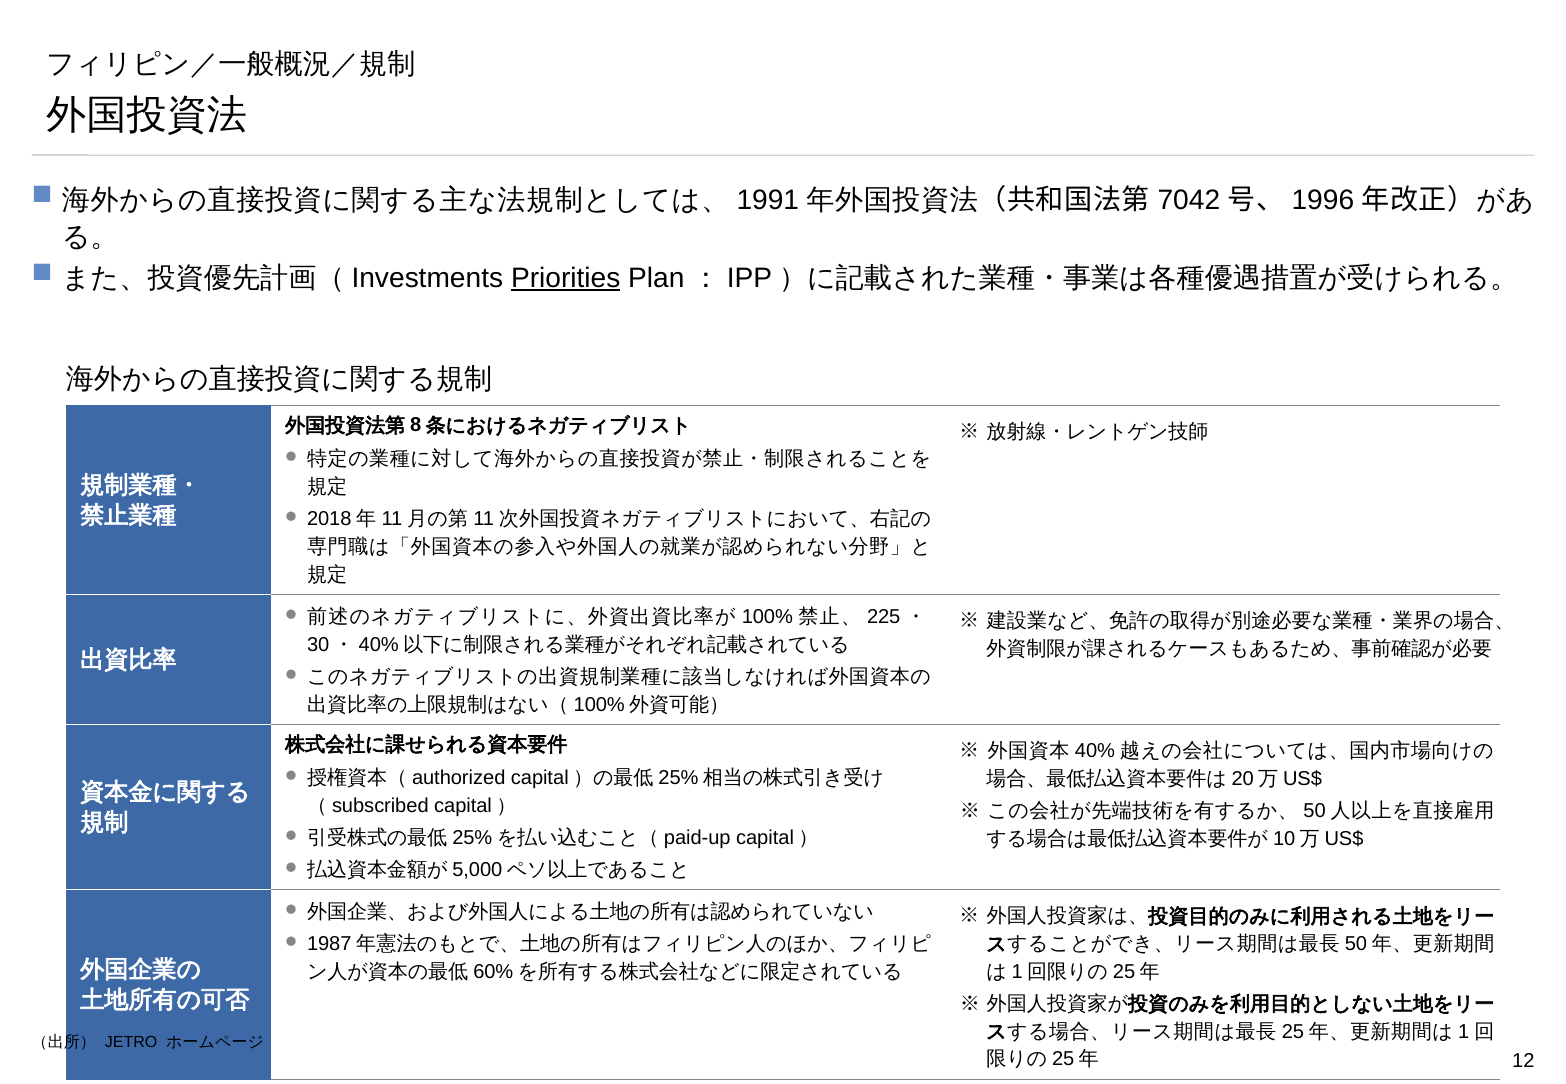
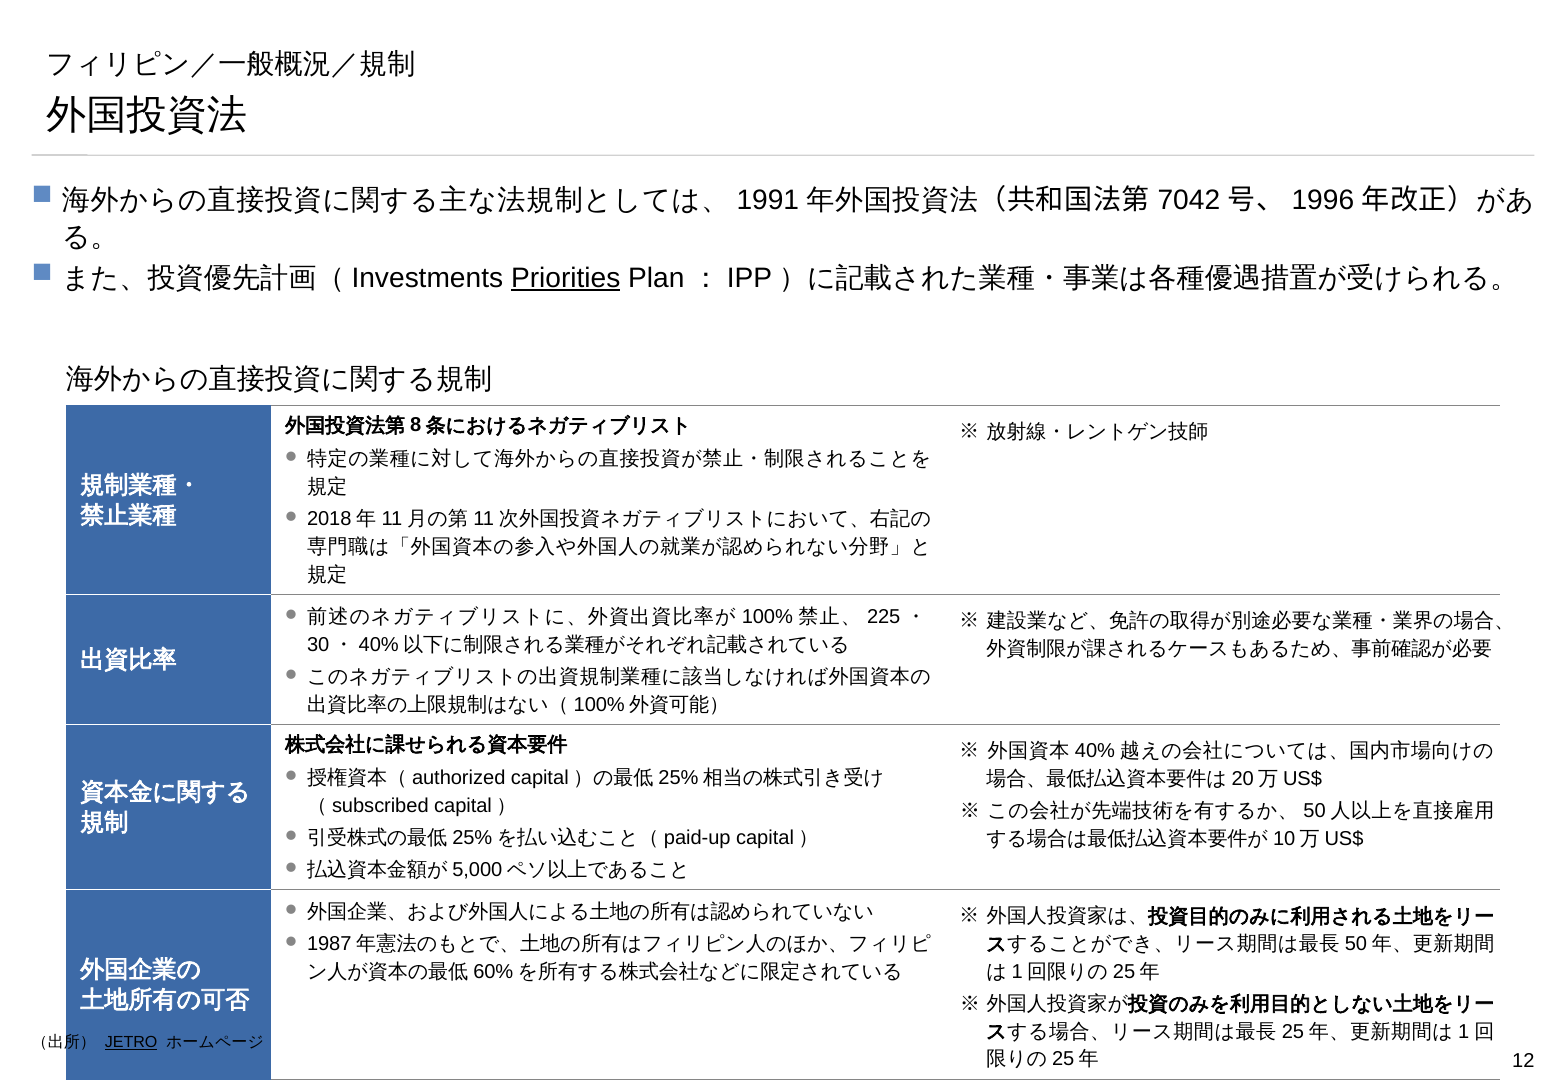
JETRO underline: none -> present (131, 1042)
